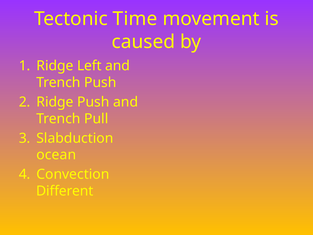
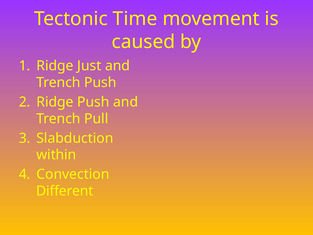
Left: Left -> Just (89, 66)
ocean: ocean -> within (56, 155)
